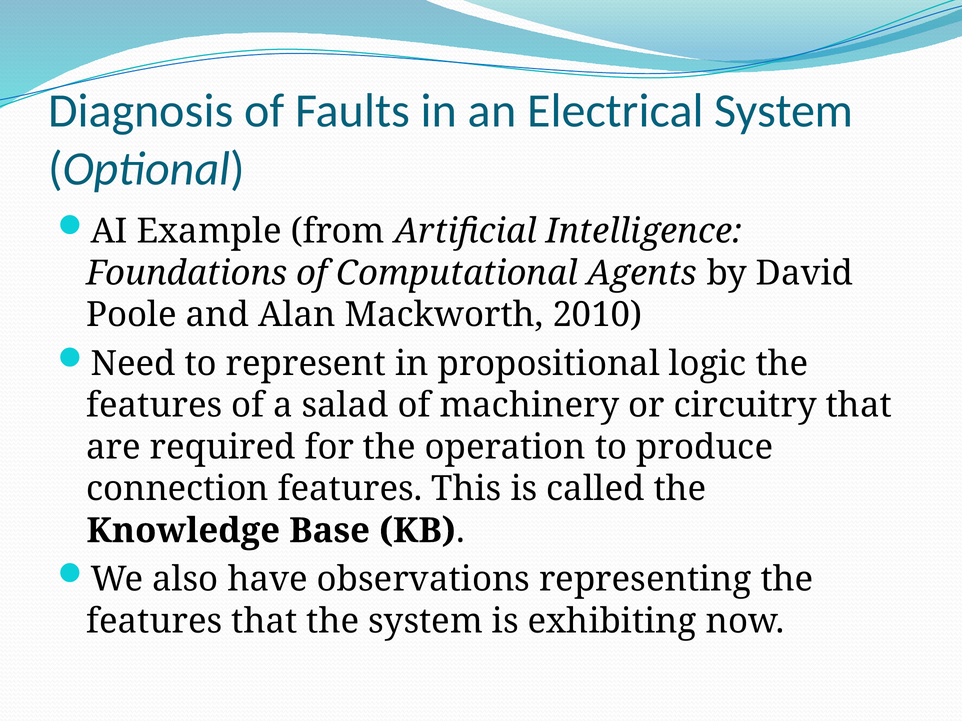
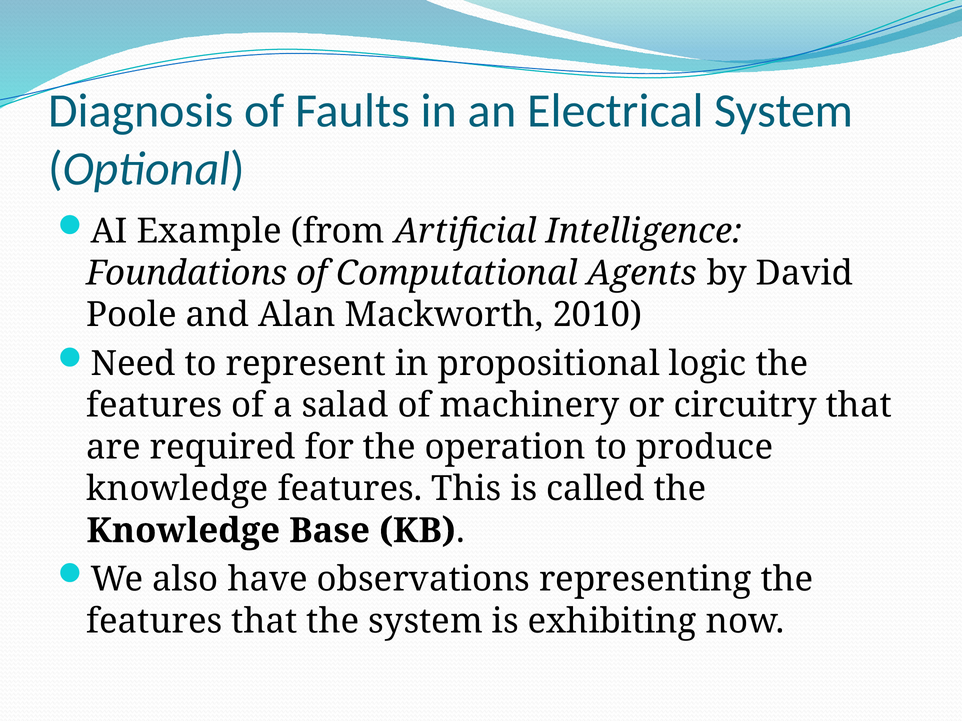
connection: connection -> knowledge (177, 489)
